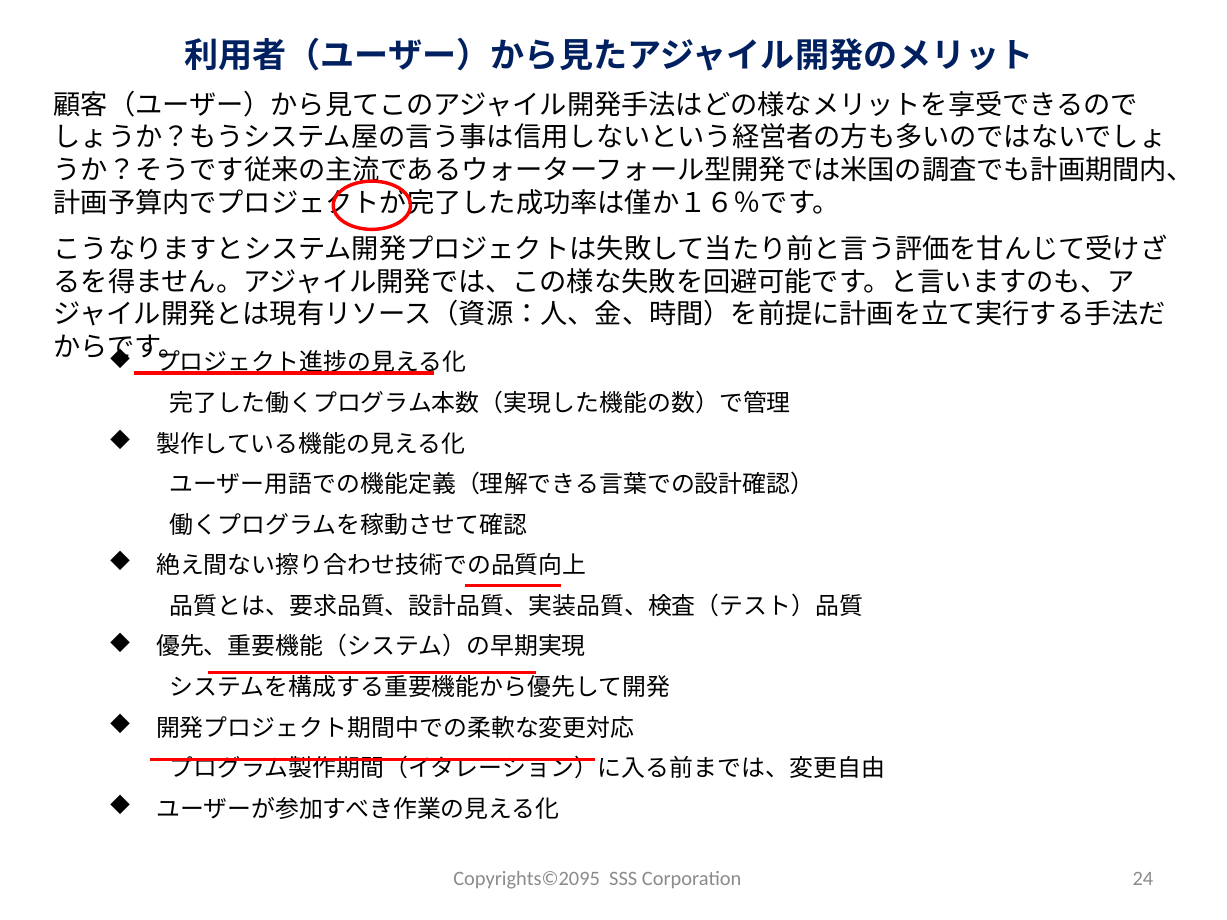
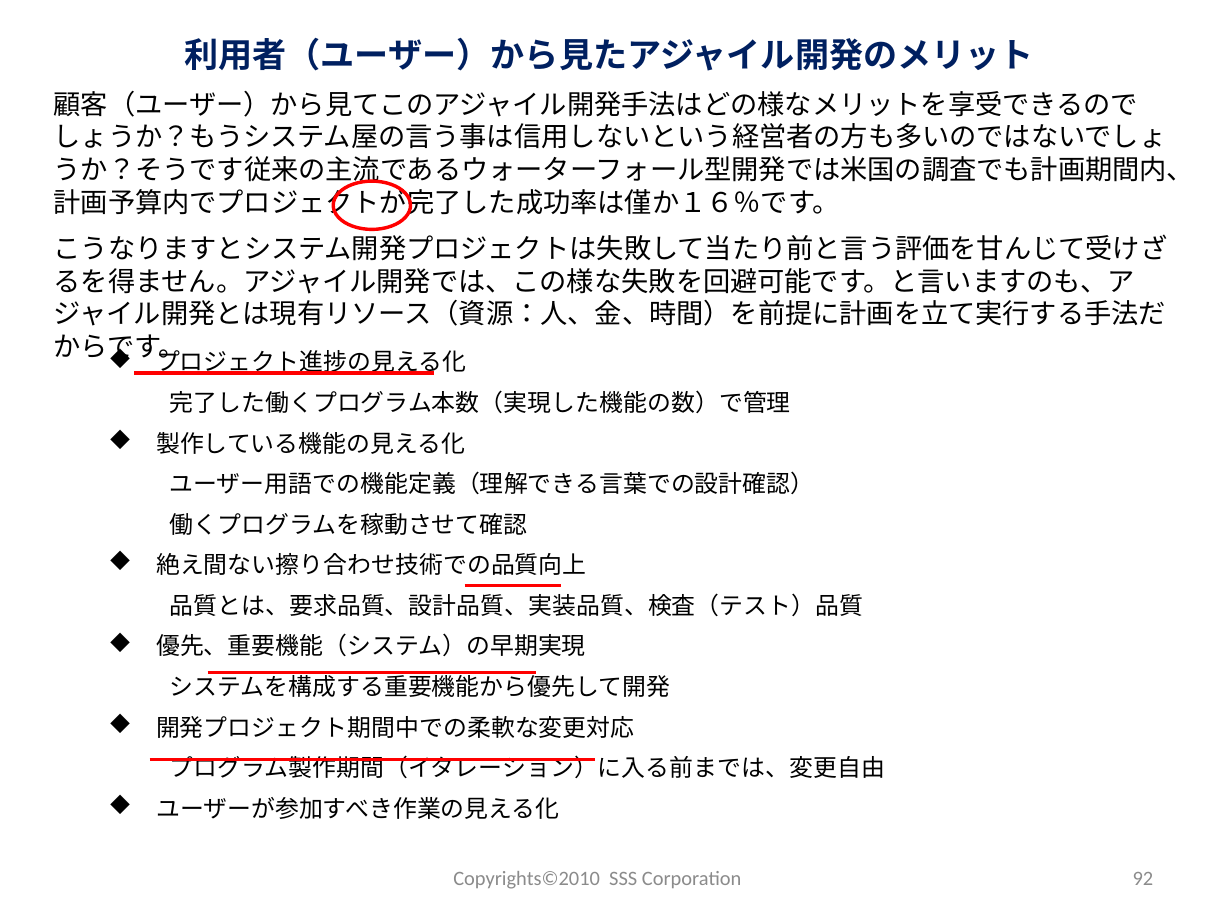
Copyrights©2095: Copyrights©2095 -> Copyrights©2010 (527, 879)
24: 24 -> 92 (1143, 879)
